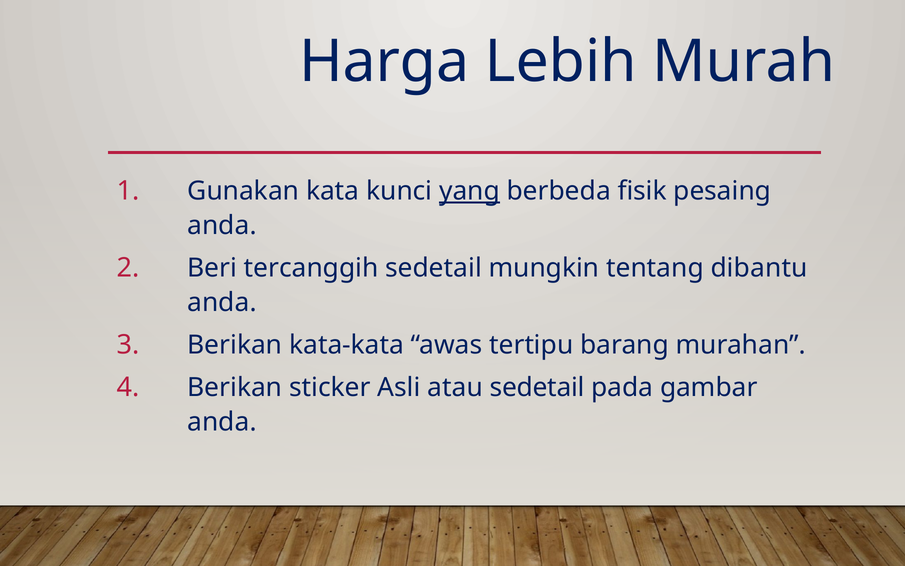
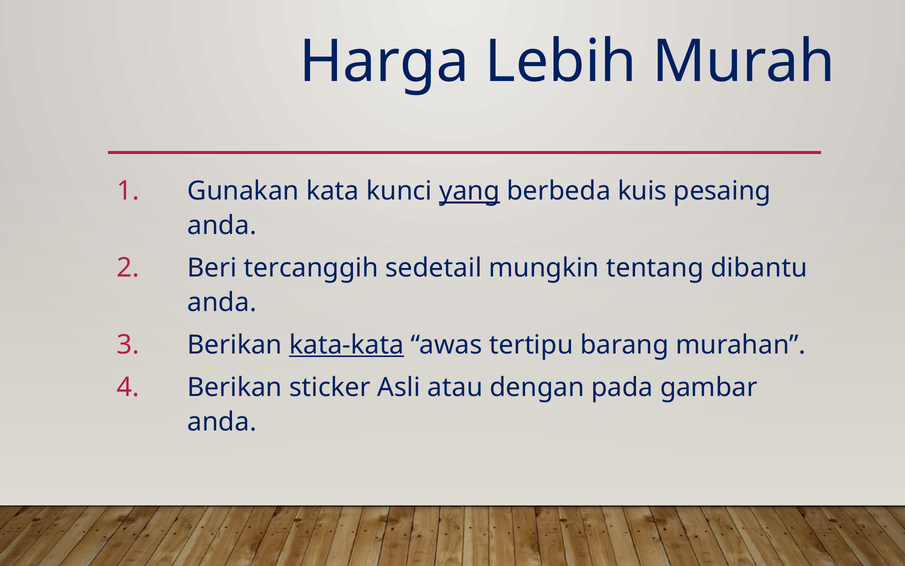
fisik: fisik -> kuis (642, 191)
kata-kata underline: none -> present (347, 345)
atau sedetail: sedetail -> dengan (537, 387)
